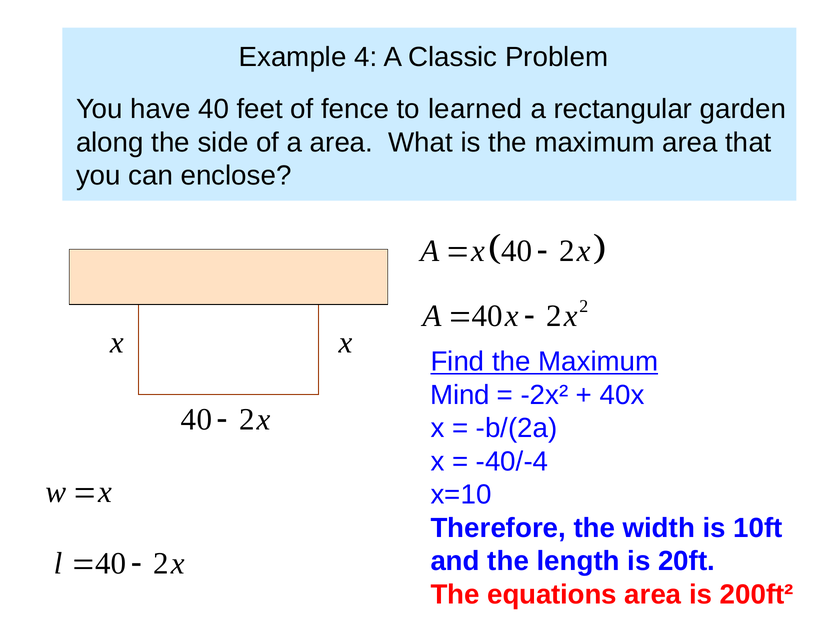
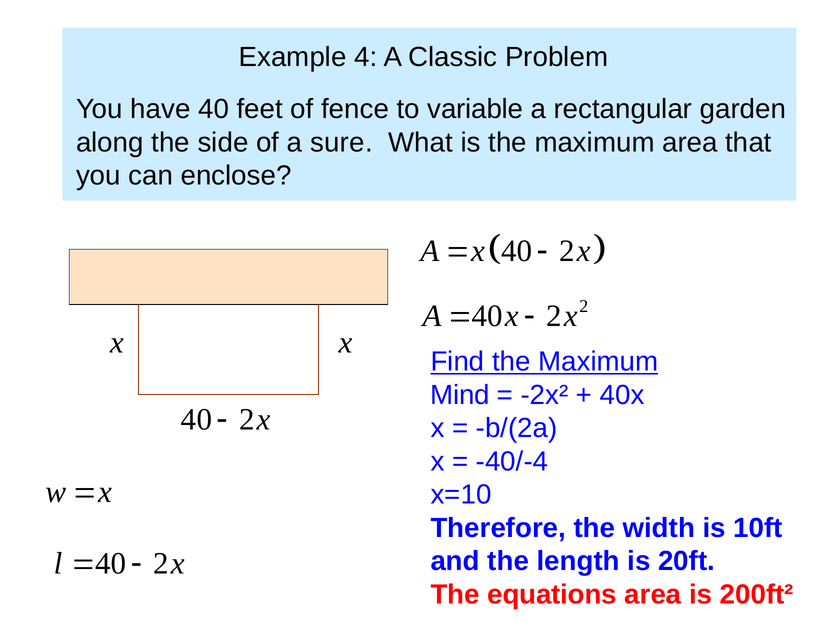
learned: learned -> variable (475, 109)
a area: area -> sure (341, 143)
